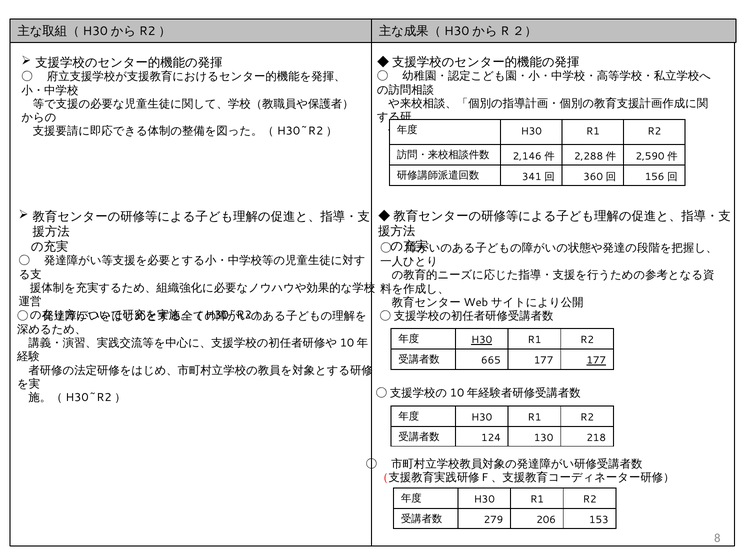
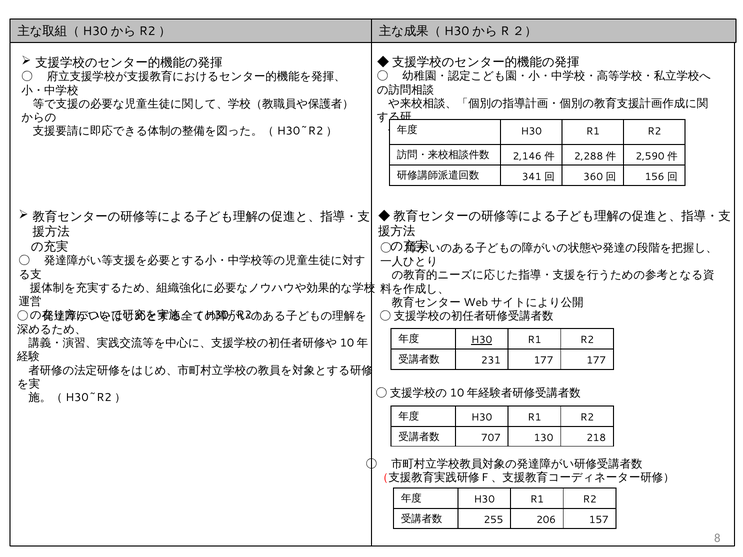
665: 665 -> 231 (491, 361)
177 underline: present -> none (596, 361)
124: 124 -> 707 (491, 438)
279: 279 -> 255 (493, 520)
153: 153 -> 157 (599, 520)
